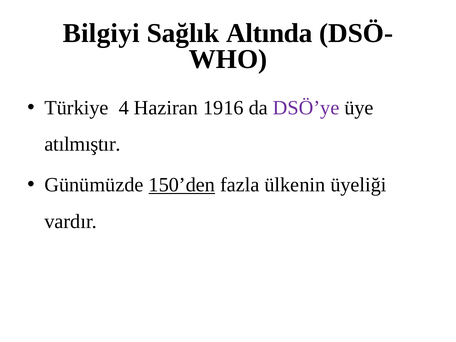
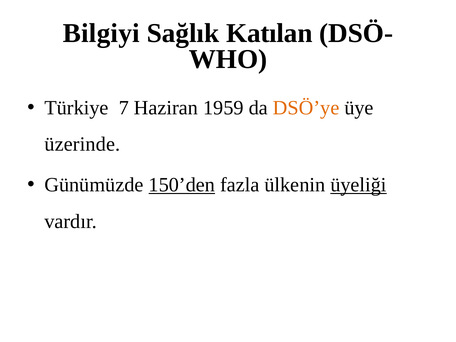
Altında: Altında -> Katılan (269, 33)
4: 4 -> 7 (124, 108)
1916: 1916 -> 1959 (223, 108)
DSÖ’ye colour: purple -> orange (306, 108)
atılmıştır: atılmıştır -> üzerinde (82, 144)
üyeliği underline: none -> present (358, 185)
